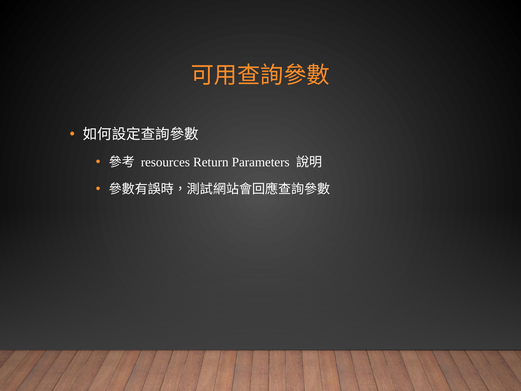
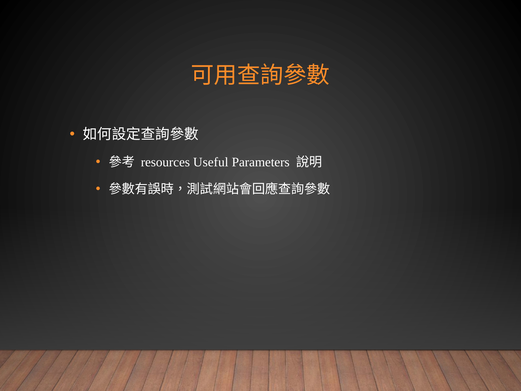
Return: Return -> Useful (211, 162)
